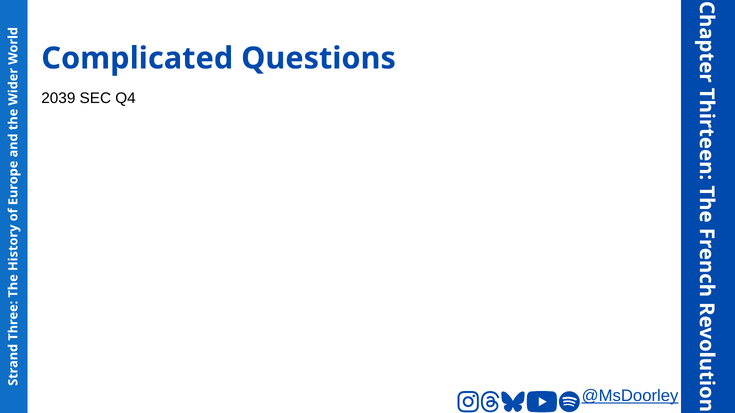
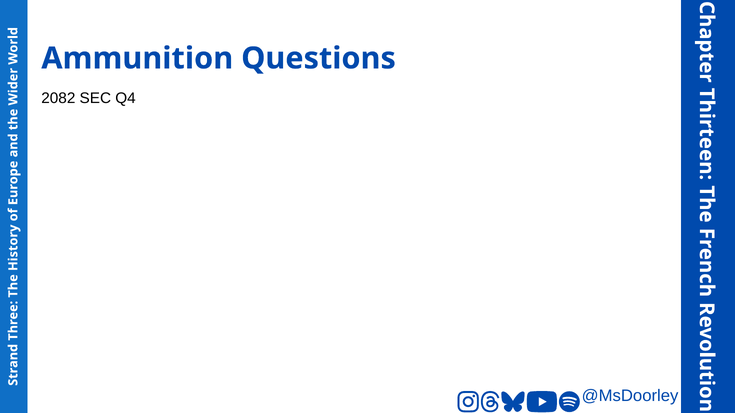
Complicated: Complicated -> Ammunition (137, 58)
2039: 2039 -> 2082 (58, 99)
@MsDoorley underline: present -> none (630, 396)
